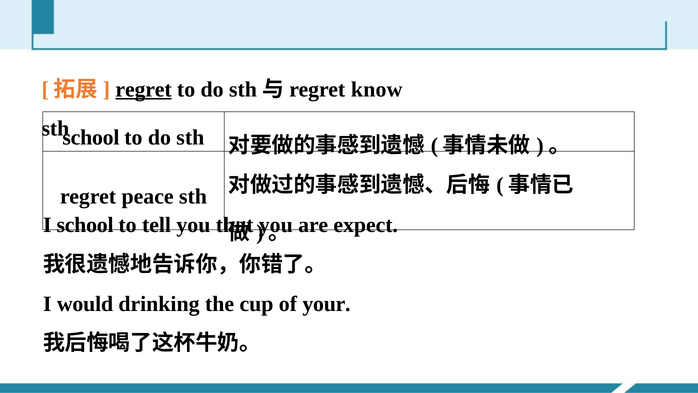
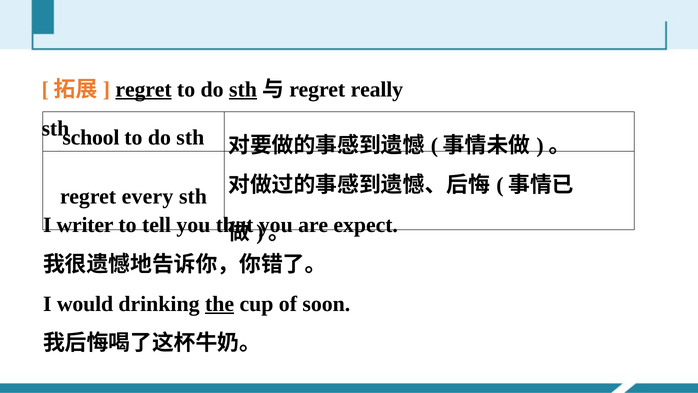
sth underline: none -> present (243, 89)
know: know -> really (377, 89)
peace: peace -> every (147, 196)
I school: school -> writer (85, 225)
the underline: none -> present (220, 304)
your: your -> soon (326, 304)
